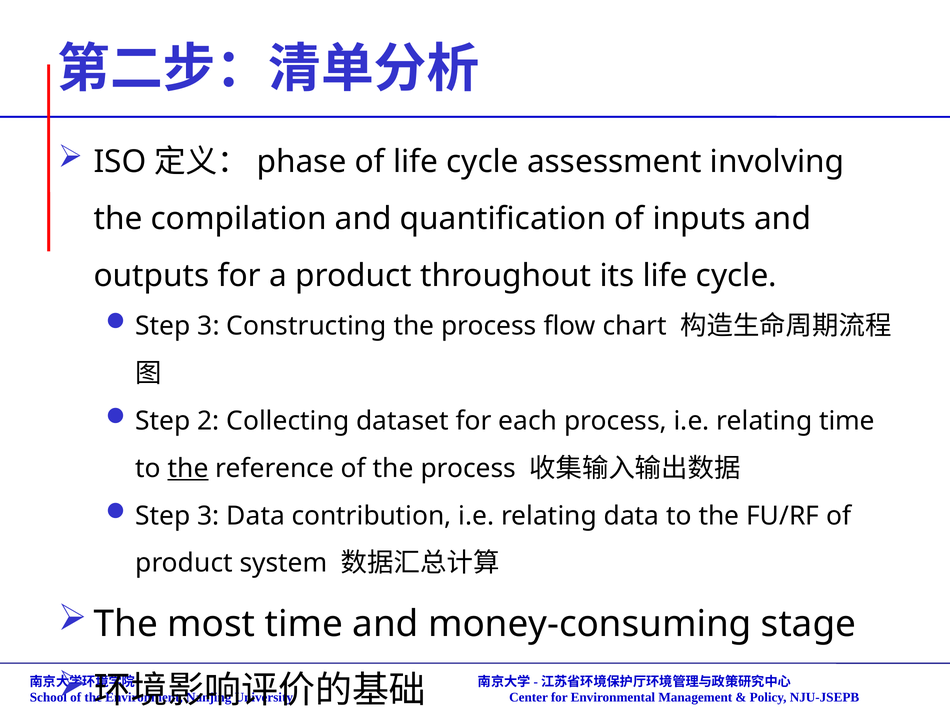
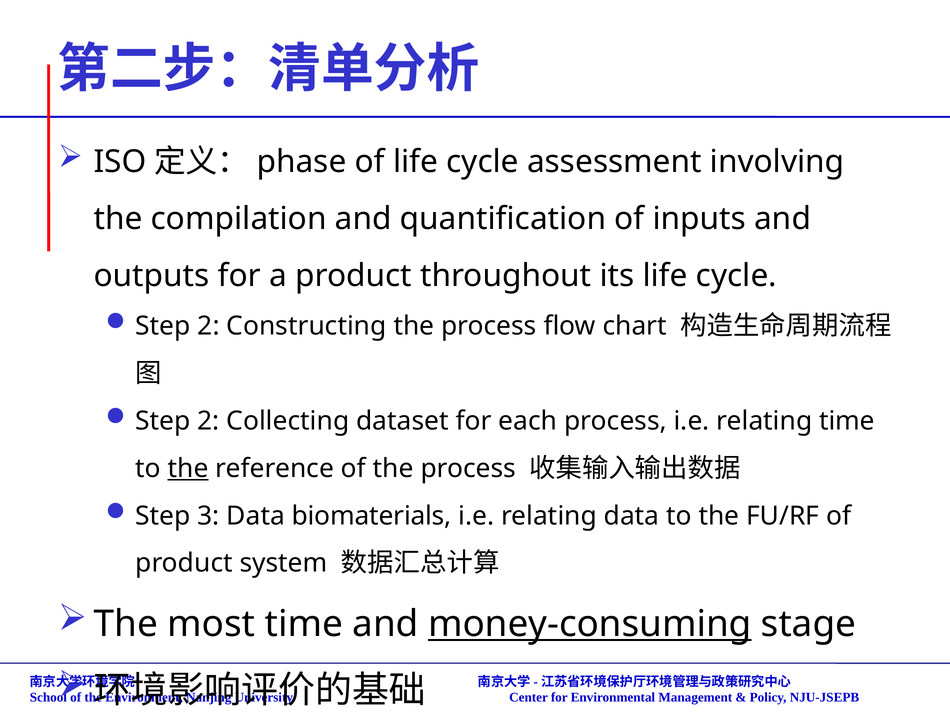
3: 3 -> 2 (208, 326)
contribution: contribution -> biomaterials (372, 516)
money-consuming underline: none -> present (590, 625)
